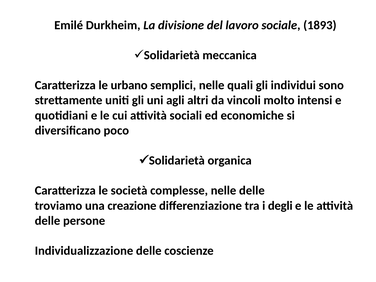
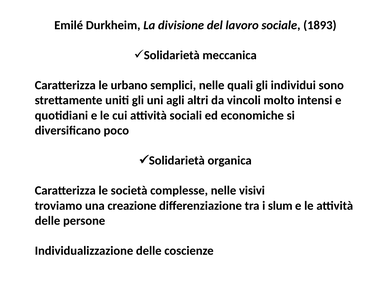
nelle delle: delle -> visivi (252, 191)
degli: degli -> slum (280, 206)
